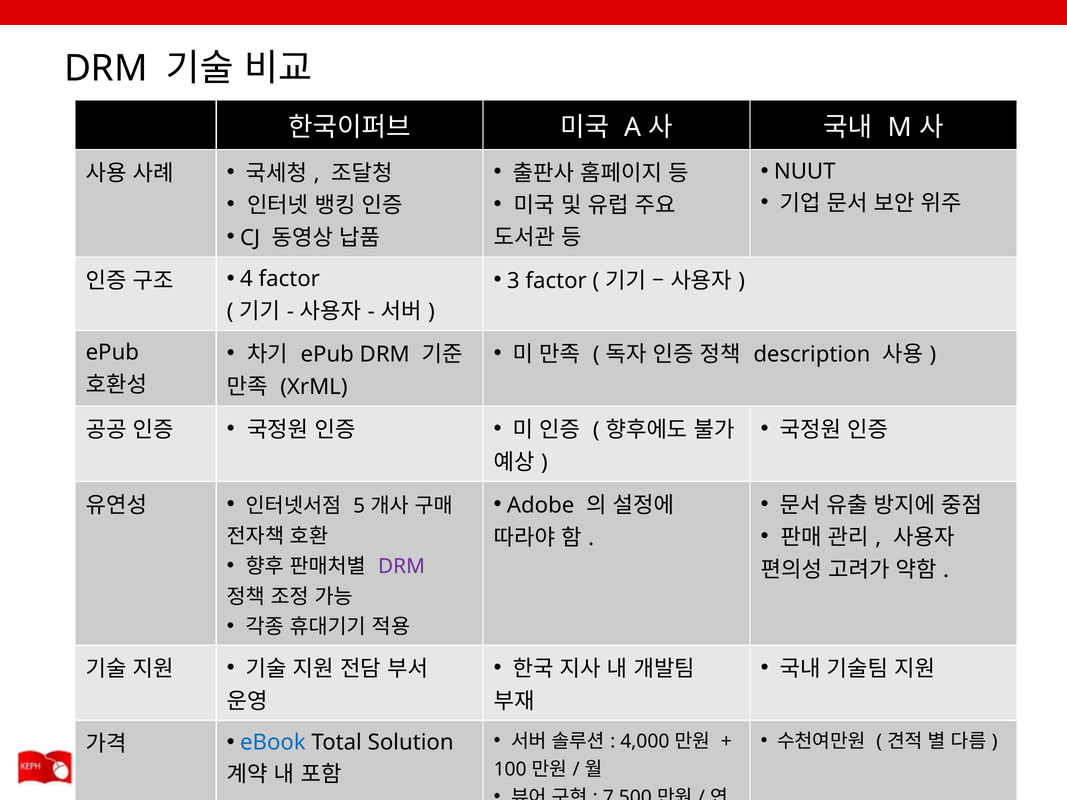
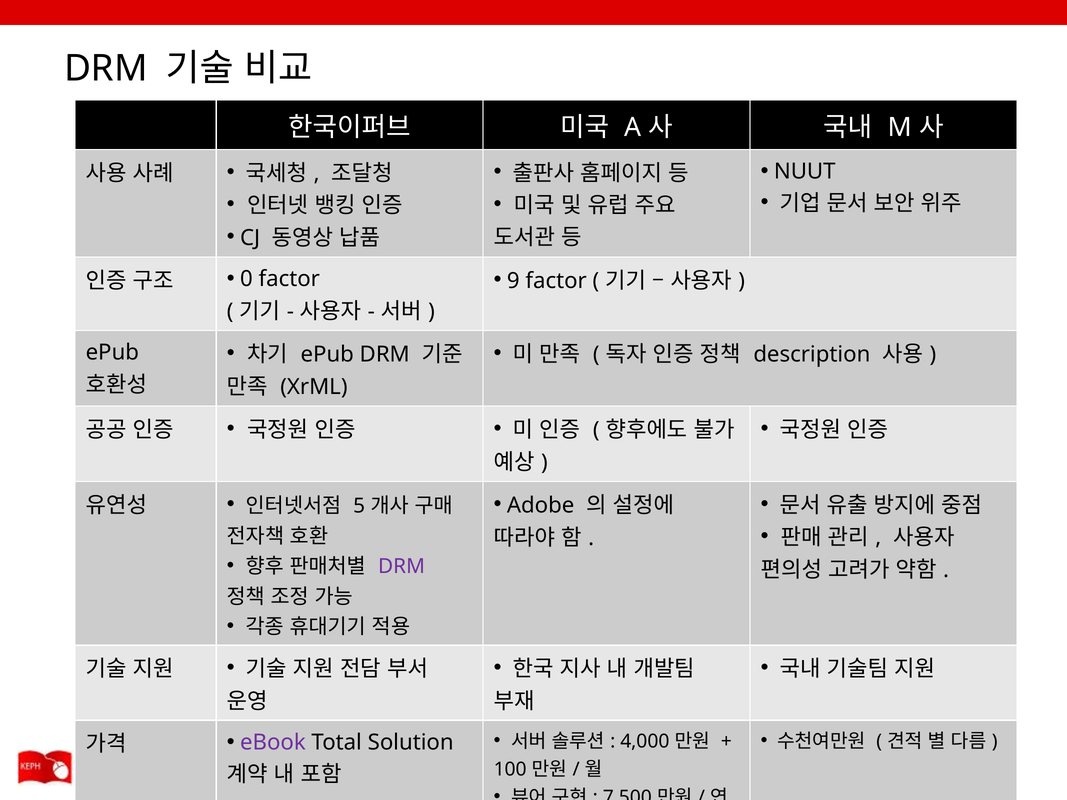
3: 3 -> 9 (513, 281)
4: 4 -> 0 (246, 279)
eBook colour: blue -> purple (273, 742)
